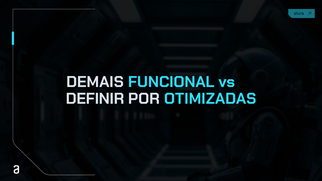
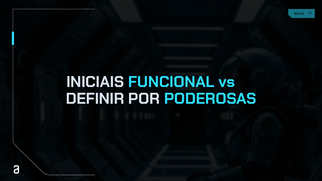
DEMAIS: DEMAIS -> INICIAIS (95, 82)
OTIMIZADAS: OTIMIZADAS -> PODEROSAS (210, 99)
